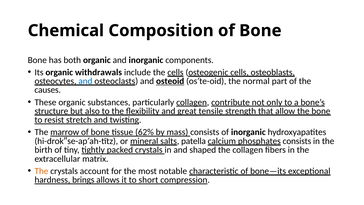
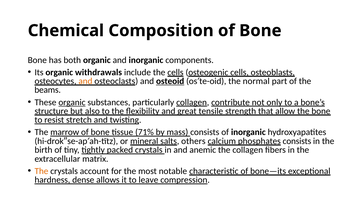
and colour: blue -> orange (85, 81)
causes: causes -> beams (48, 90)
organic underline: none -> present (72, 102)
62%: 62% -> 71% (144, 132)
patella: patella -> others (193, 141)
shaped: shaped -> anemic (203, 150)
brings: brings -> dense (83, 180)
short: short -> leave (148, 180)
